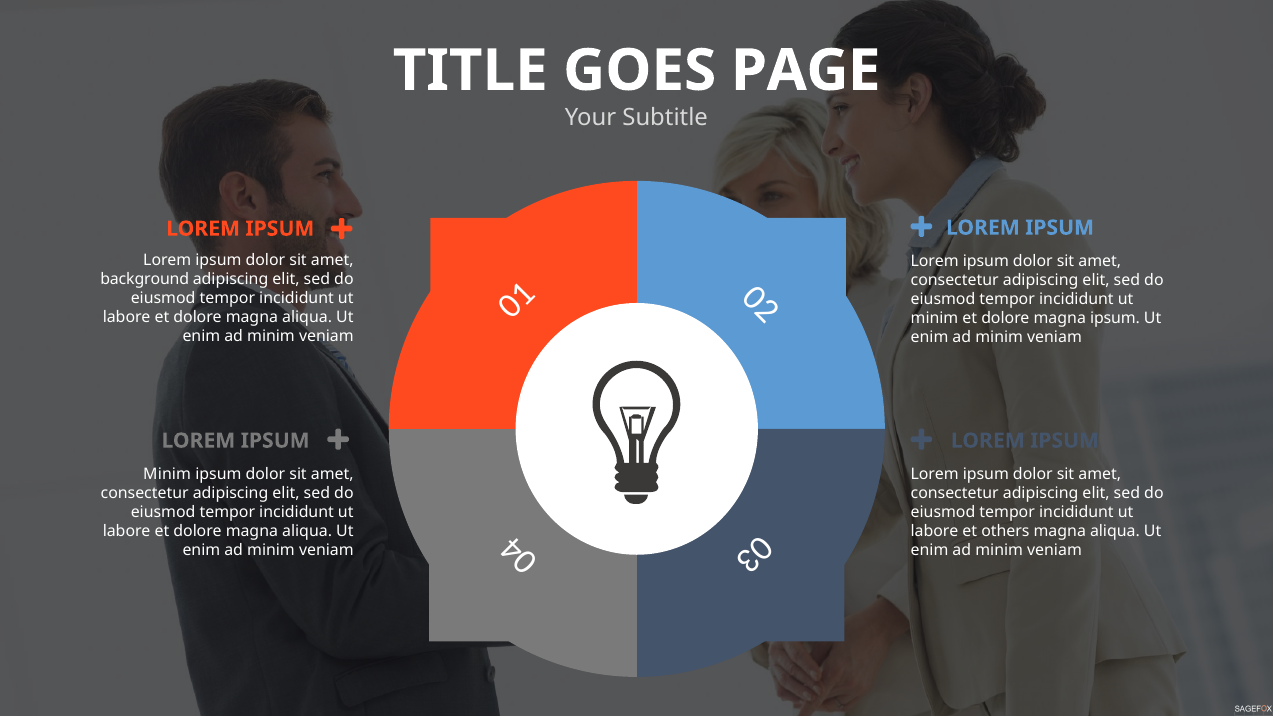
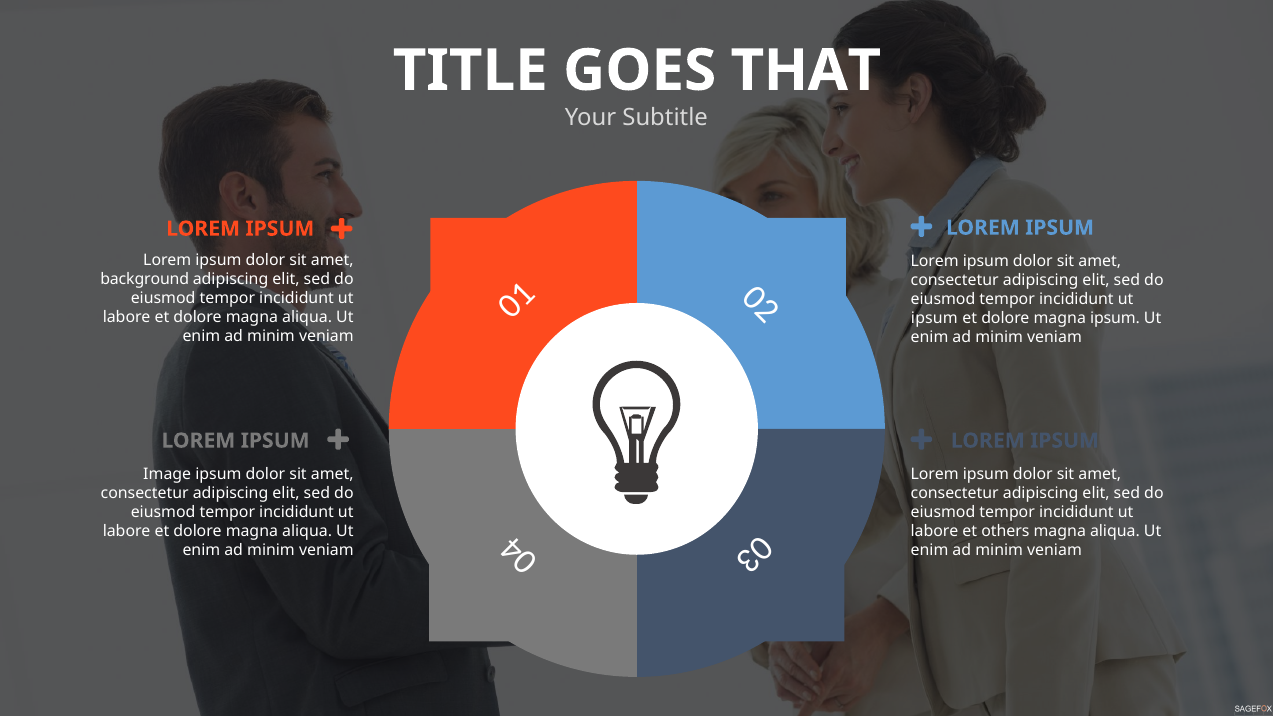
PAGE: PAGE -> THAT (806, 71)
minim: minim -> ipsum (934, 319)
Minim: Minim -> Image (167, 474)
